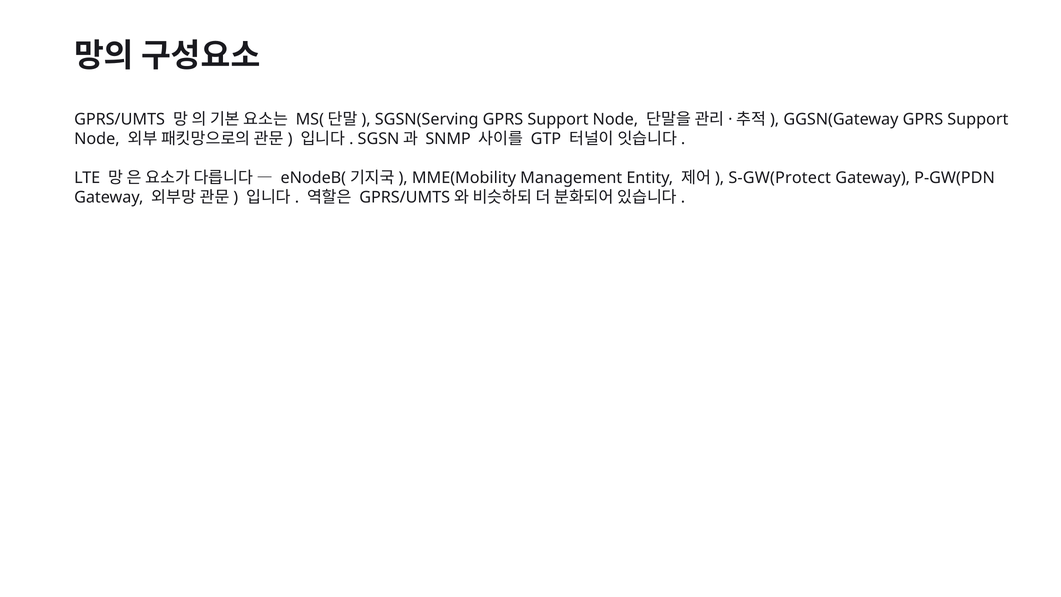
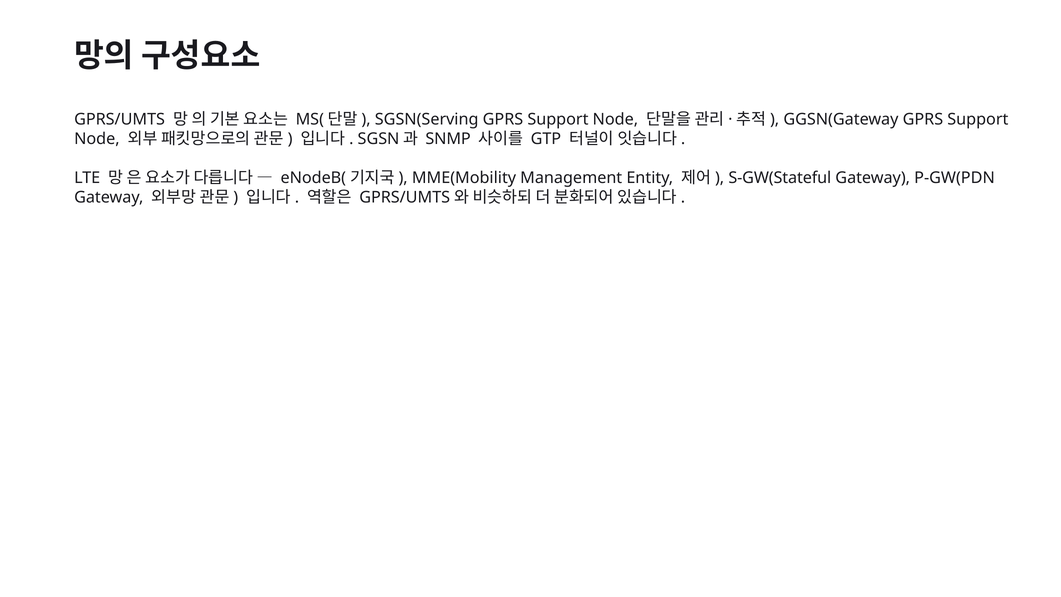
S-GW(Protect: S-GW(Protect -> S-GW(Stateful (780, 178)
